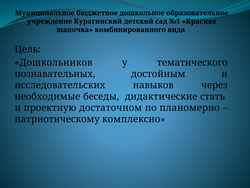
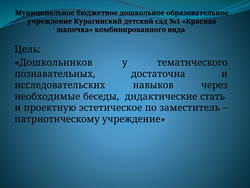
достойным: достойным -> достаточна (158, 74)
достаточном: достаточном -> эстетическое (111, 108)
планомерно: планомерно -> заместитель (190, 108)
патриотическому комплексно: комплексно -> учреждение (134, 119)
